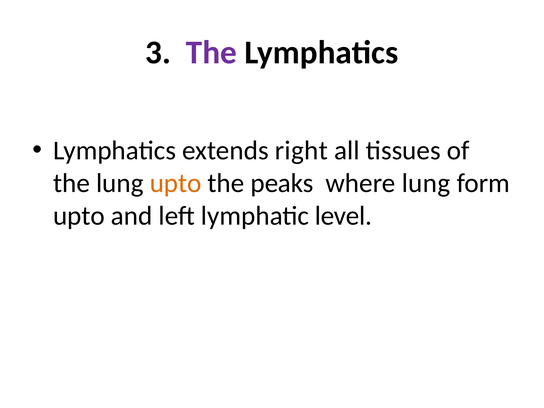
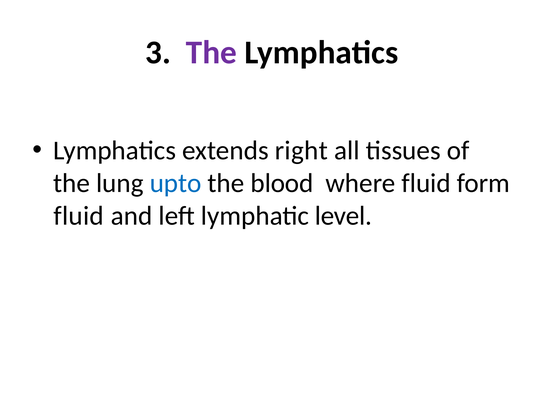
upto colour: orange -> blue (176, 183)
peaks: peaks -> blood (282, 183)
where lung: lung -> fluid (426, 183)
upto: upto -> fluid (79, 216)
